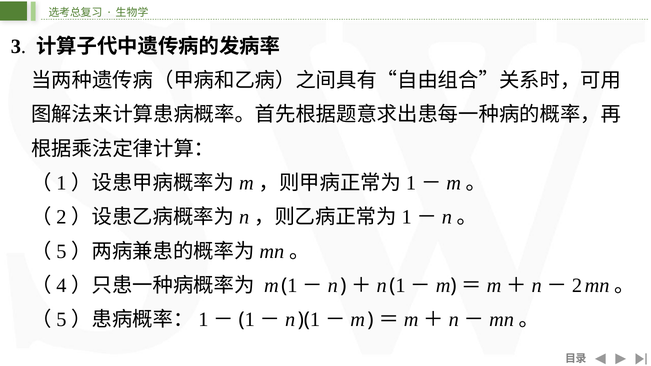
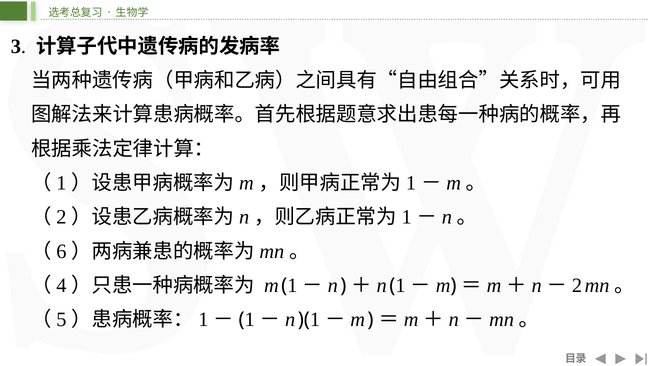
5: 5 -> 6 (61, 251)
